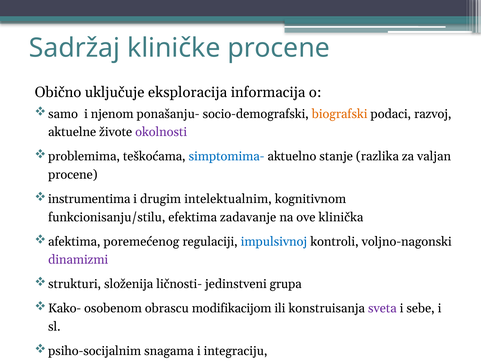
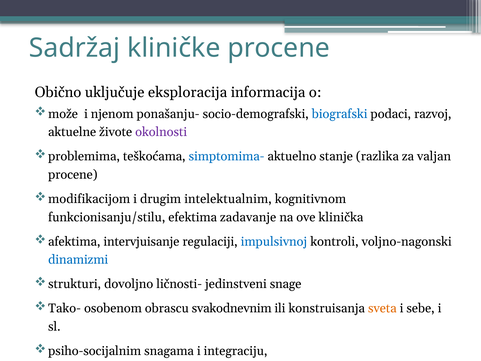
samo: samo -> može (63, 114)
biografski colour: orange -> blue (340, 114)
instrumentima: instrumentima -> modifikacijom (89, 199)
poremećenog: poremećenog -> intervjuisanje (141, 241)
dinamizmi colour: purple -> blue (78, 260)
složenija: složenija -> dovoljno (129, 284)
grupa: grupa -> snage (286, 284)
Kako-: Kako- -> Tako- (65, 308)
modifikacijom: modifikacijom -> svakodnevnim (232, 308)
sveta colour: purple -> orange (382, 308)
